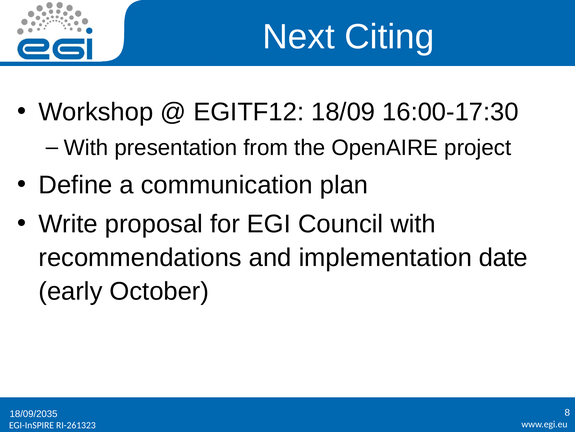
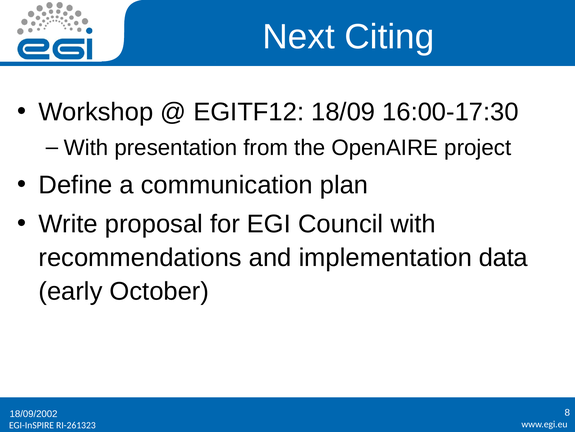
date: date -> data (503, 257)
18/09/2035: 18/09/2035 -> 18/09/2002 (34, 413)
